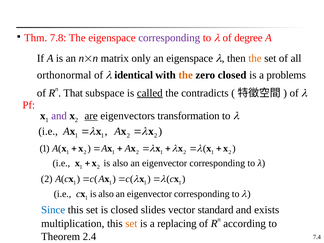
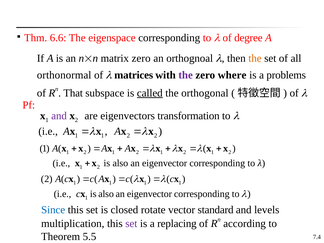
7.8: 7.8 -> 6.6 (58, 38)
corresponding colour: purple -> black (169, 38)
matrix only: only -> zero (141, 58)
an eigenspace: eigenspace -> orthognoal (190, 58)
identical: identical -> matrices (134, 75)
the colour: orange -> purple (186, 75)
zero closed: closed -> where (232, 75)
contradicts: contradicts -> orthogonal (205, 93)
are underline: present -> none (91, 116)
slides: slides -> rotate (153, 210)
exists: exists -> levels (267, 210)
set colour: orange -> purple (131, 224)
2.4: 2.4 -> 5.5 (89, 237)
